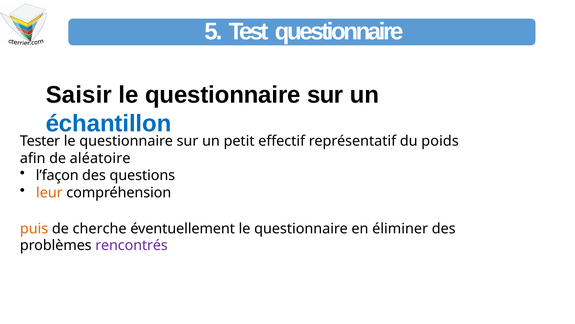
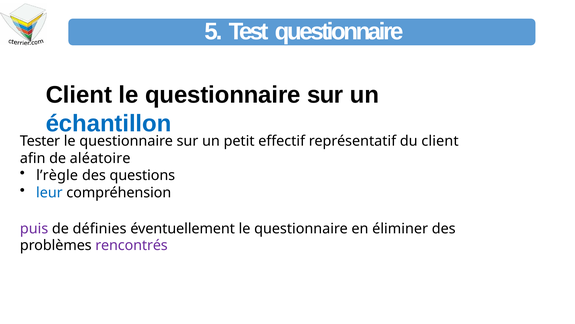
Saisir: Saisir -> Client (79, 95)
du poids: poids -> client (440, 141)
l’façon: l’façon -> l’règle (57, 175)
leur colour: orange -> blue (49, 192)
puis colour: orange -> purple (34, 228)
cherche: cherche -> définies (100, 228)
